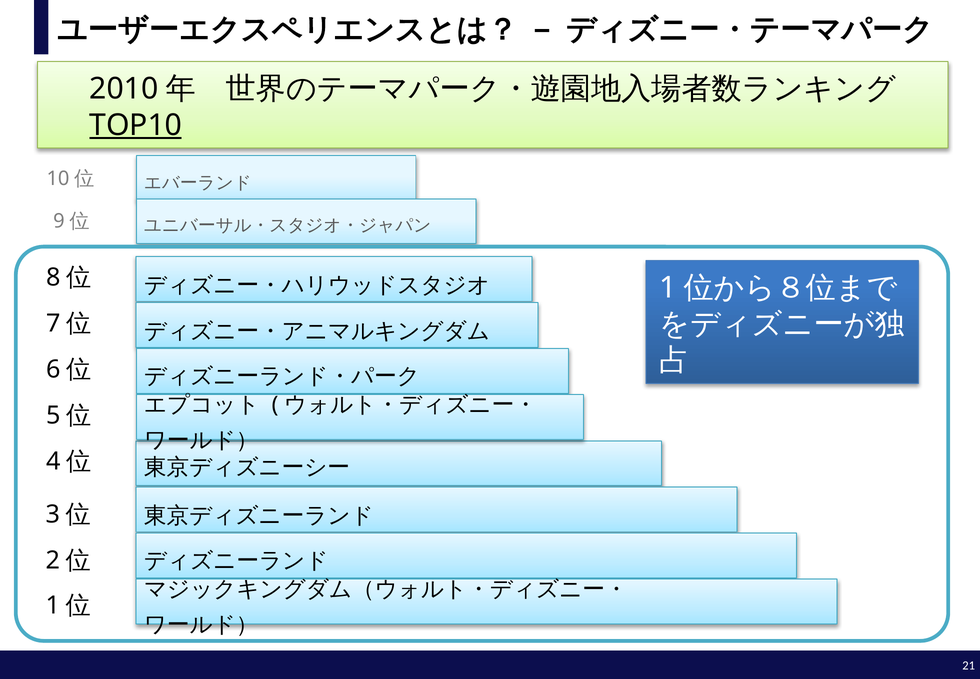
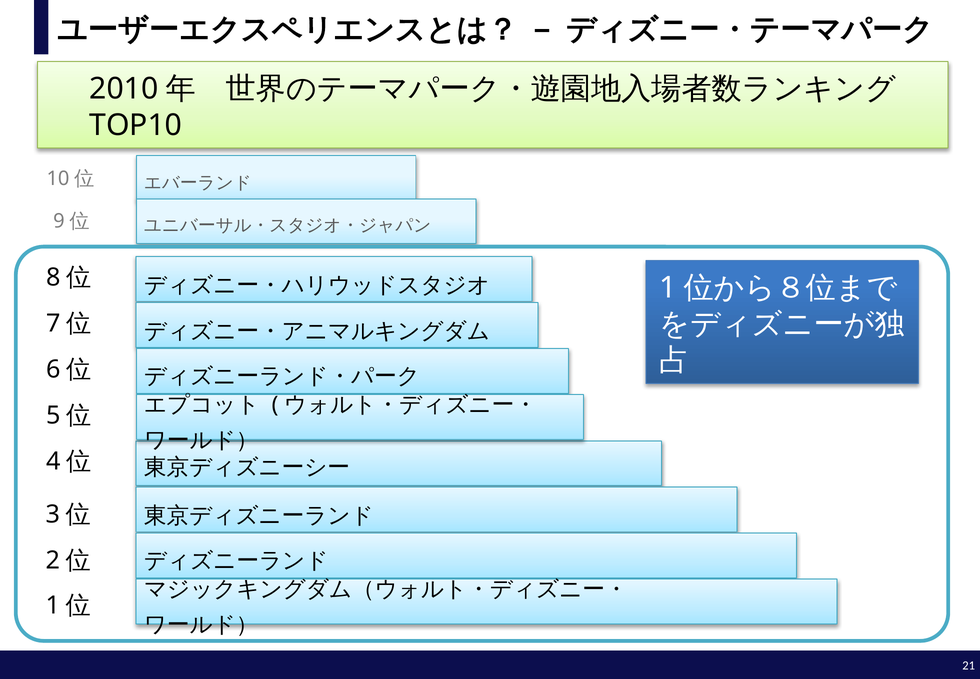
TOP10 underline: present -> none (136, 125)
